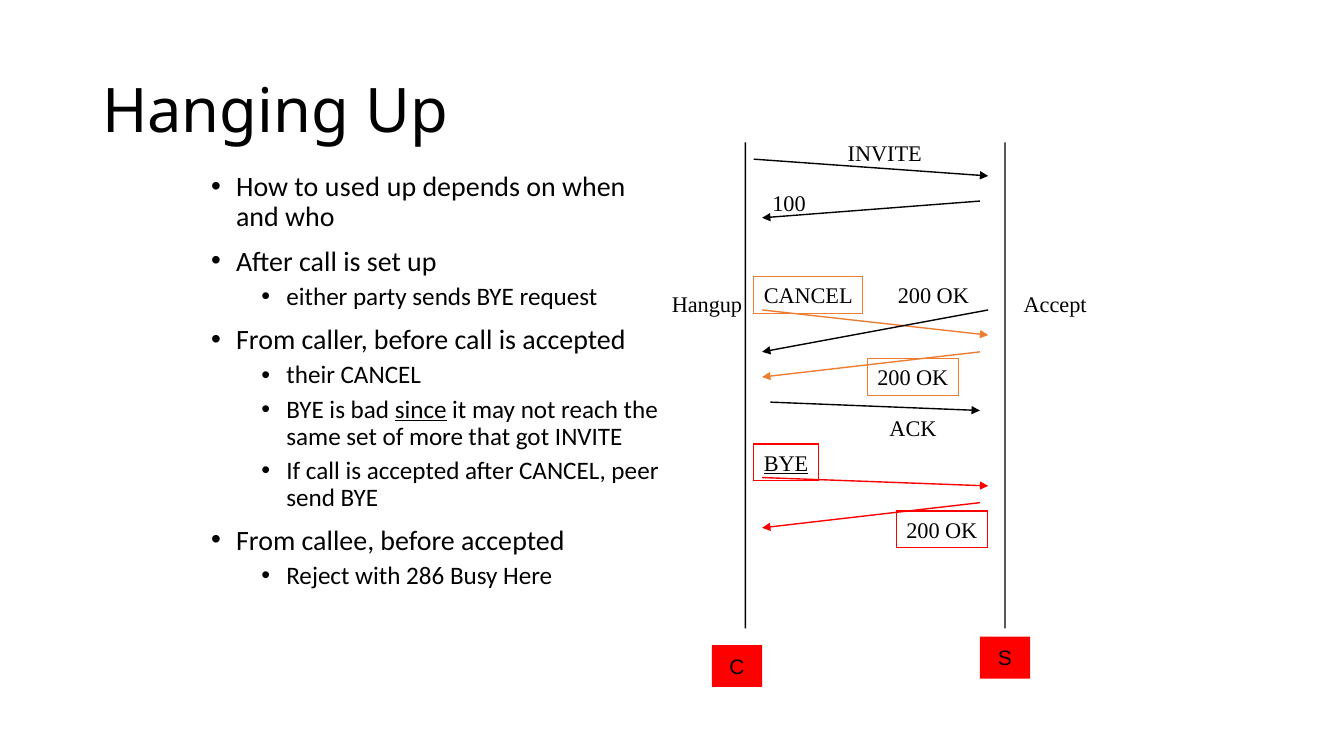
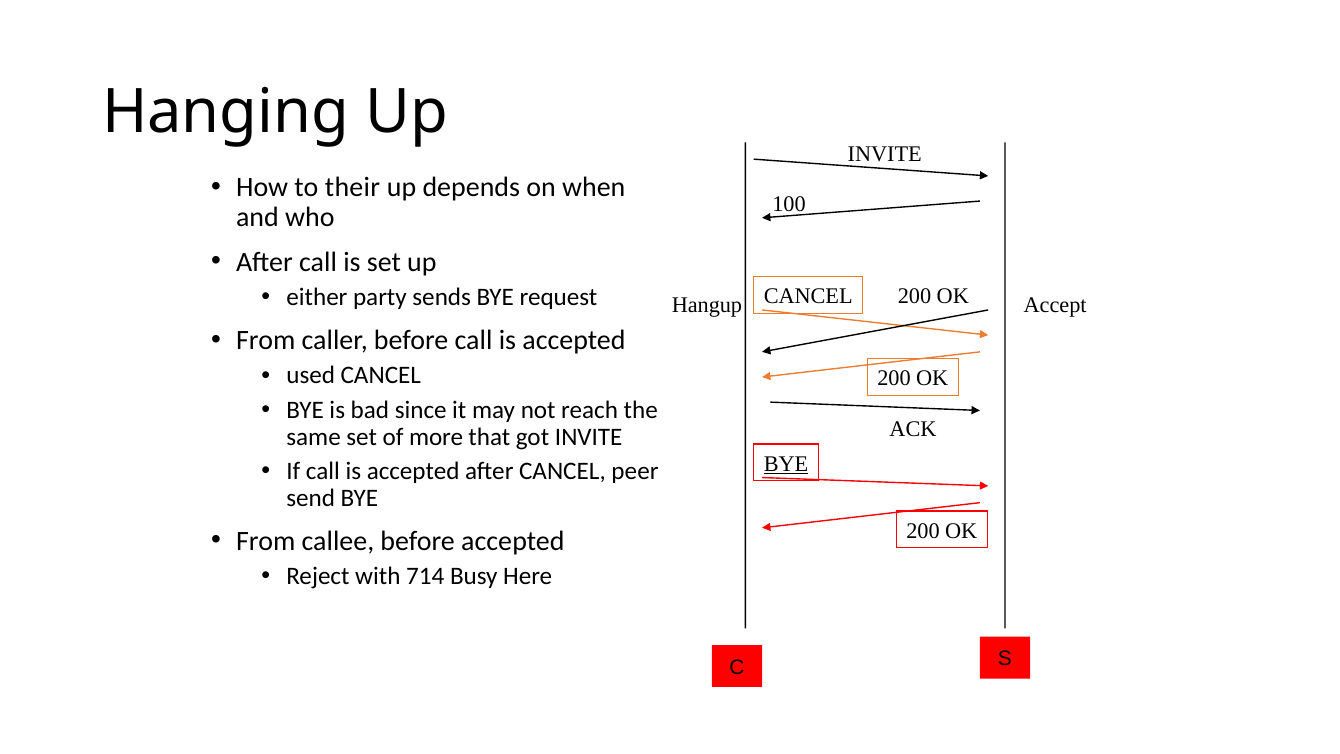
used: used -> their (352, 187)
their: their -> used (311, 376)
since underline: present -> none (421, 410)
286: 286 -> 714 (425, 576)
